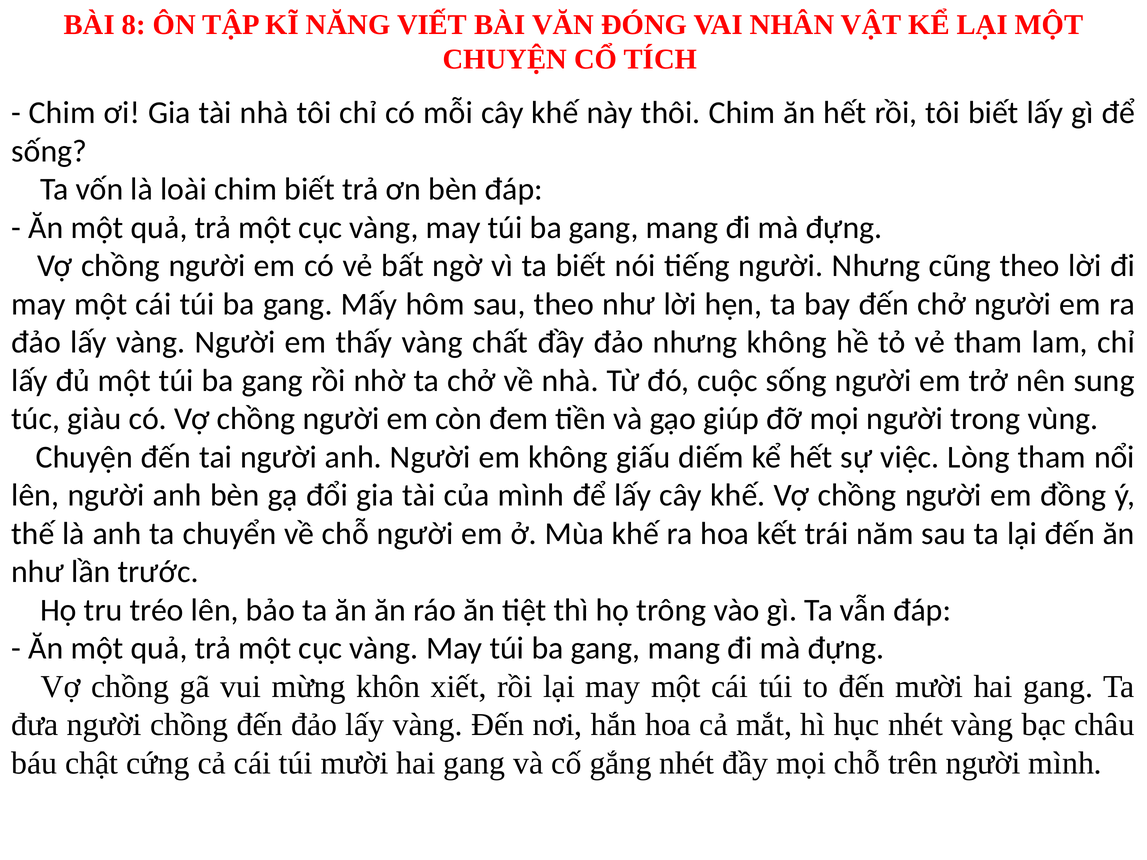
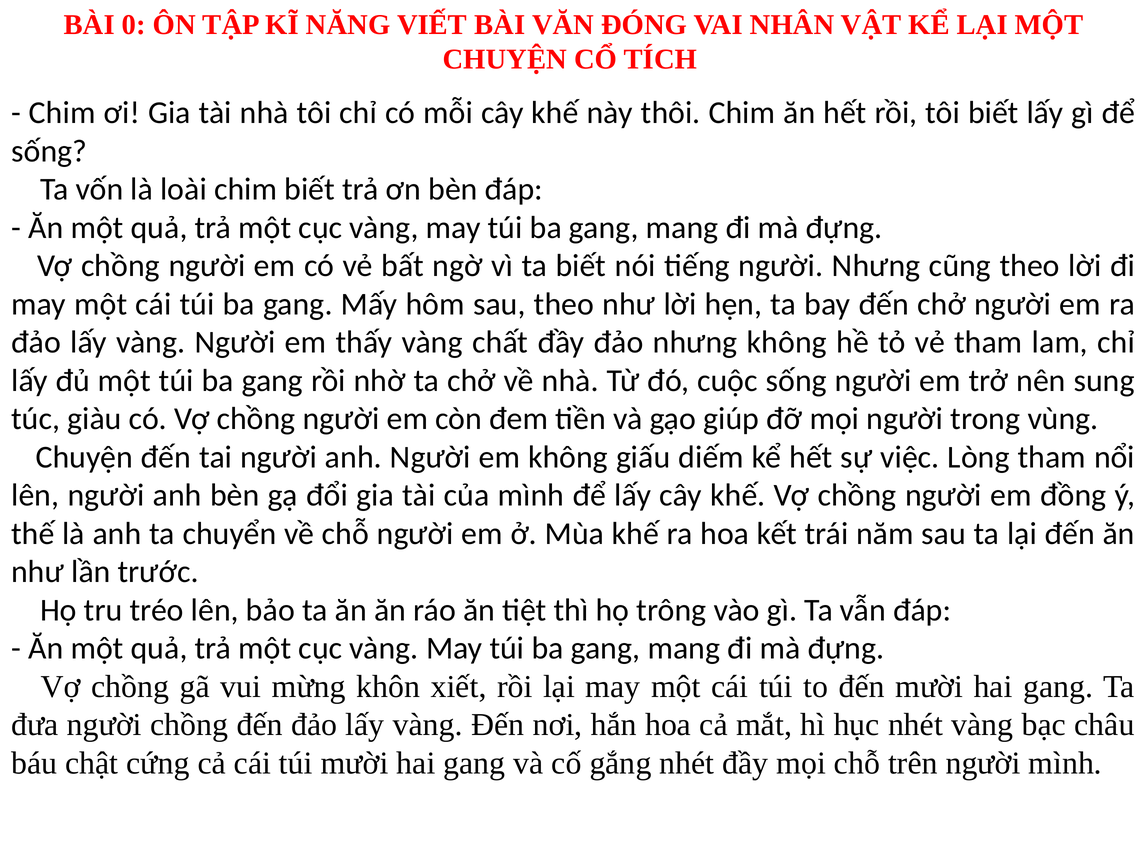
8: 8 -> 0 (134, 25)
